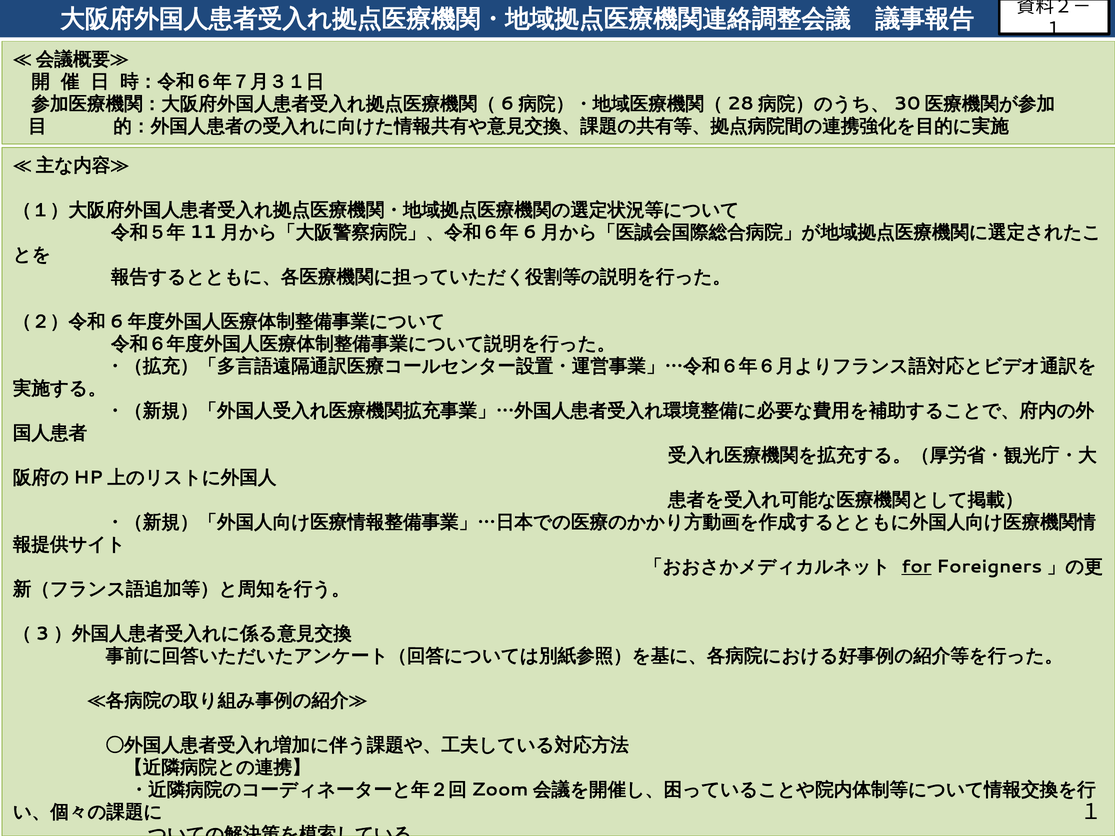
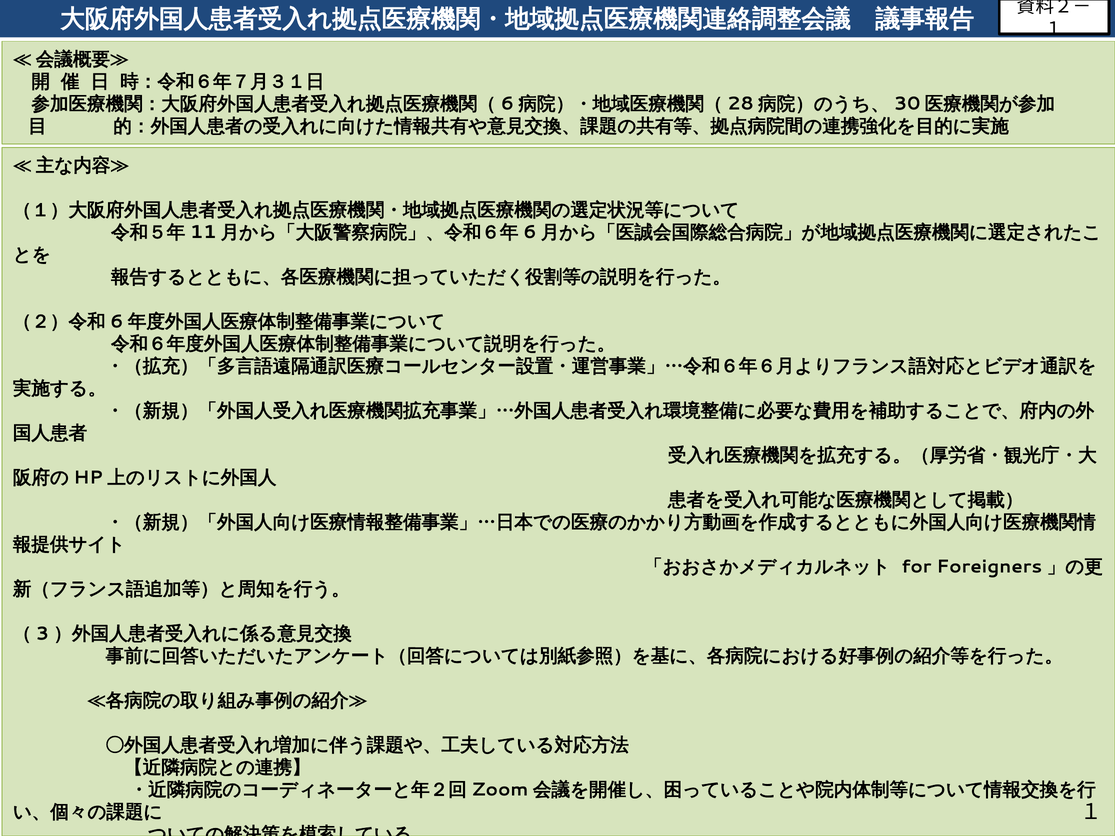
for underline: present -> none (916, 567)
